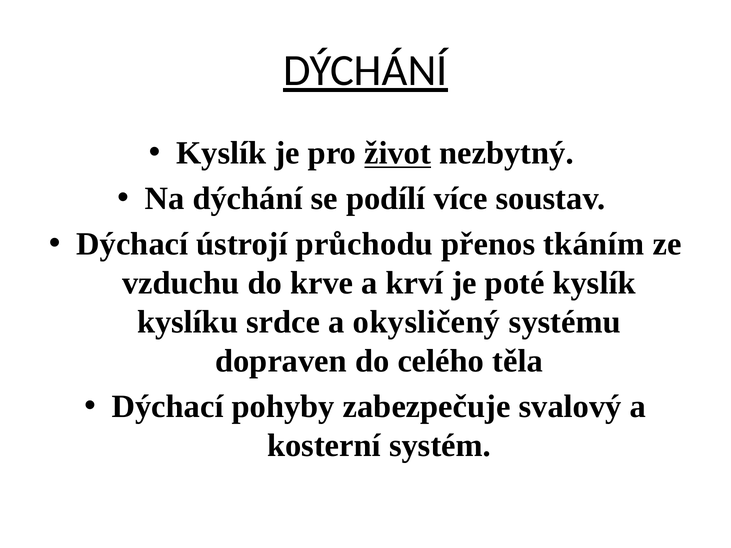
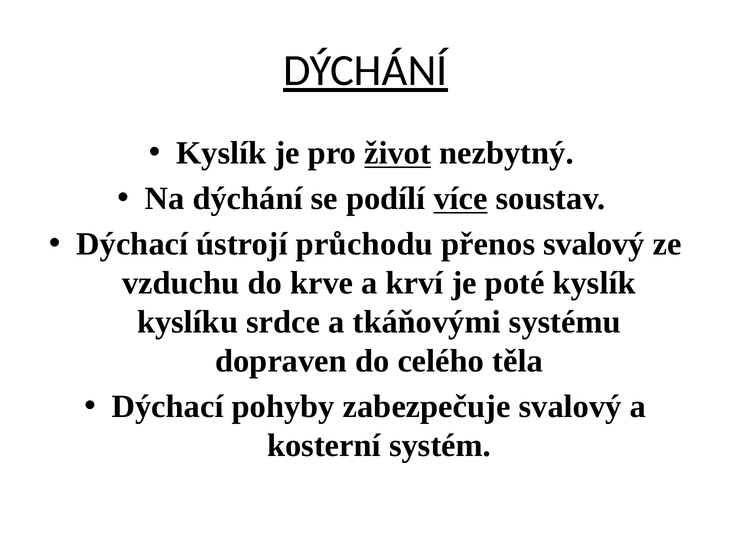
více underline: none -> present (461, 199)
přenos tkáním: tkáním -> svalový (594, 244)
okysličený: okysličený -> tkáňovými (427, 322)
